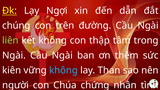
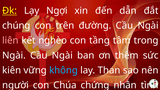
liên colour: light green -> pink (10, 40)
kết không: không -> nghèo (53, 40)
thập: thập -> tầng (99, 40)
